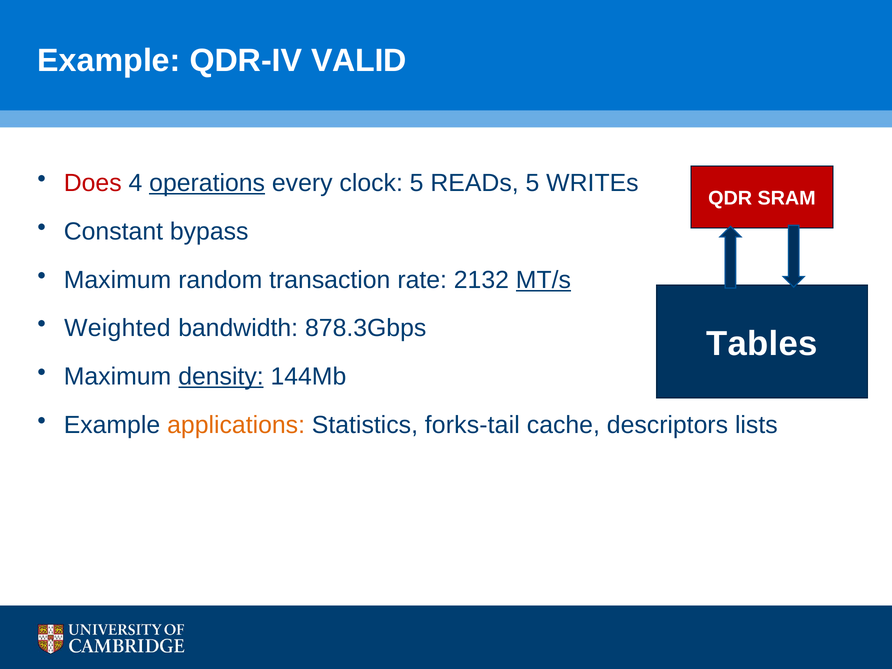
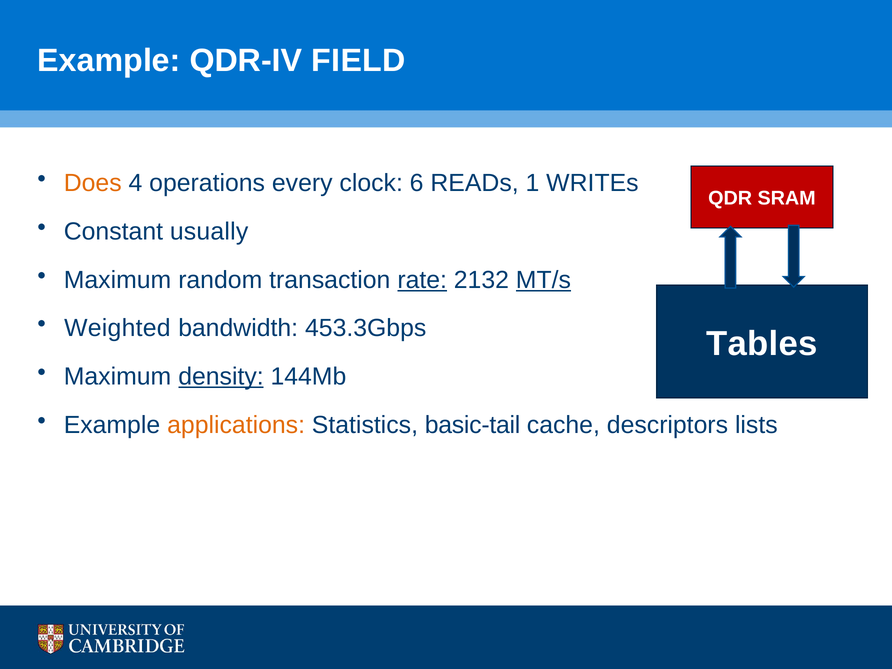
VALID: VALID -> FIELD (359, 60)
Does colour: red -> orange (93, 183)
operations underline: present -> none (207, 183)
clock 5: 5 -> 6 (417, 183)
READs 5: 5 -> 1 (532, 183)
bypass: bypass -> usually (209, 232)
rate underline: none -> present (422, 280)
878.3Gbps: 878.3Gbps -> 453.3Gbps (366, 328)
forks-tail: forks-tail -> basic-tail (473, 425)
